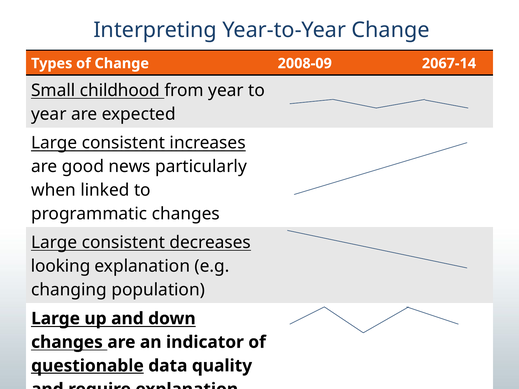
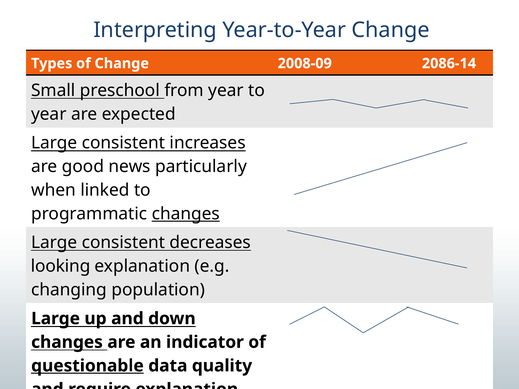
2067-14: 2067-14 -> 2086-14 (449, 63)
childhood: childhood -> preschool (120, 91)
changes underline: none -> present (186, 214)
